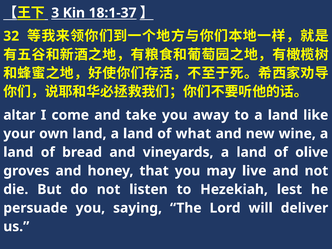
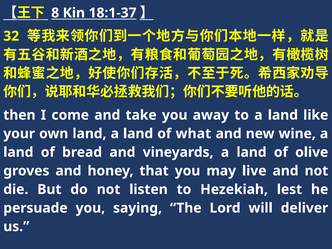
3: 3 -> 8 (55, 13)
altar: altar -> then (19, 115)
